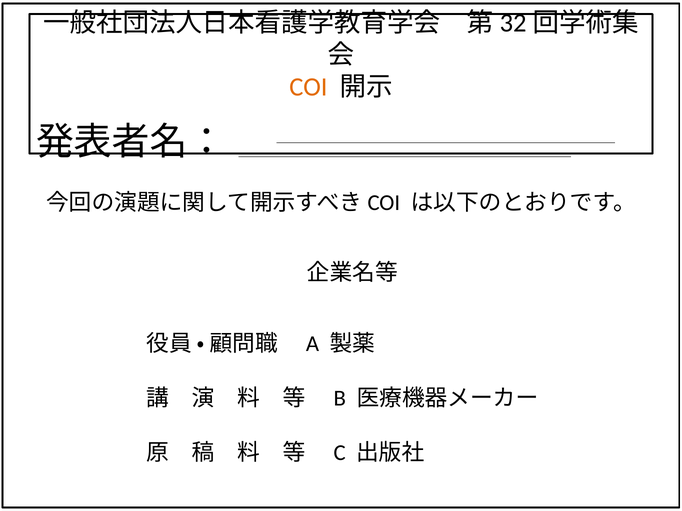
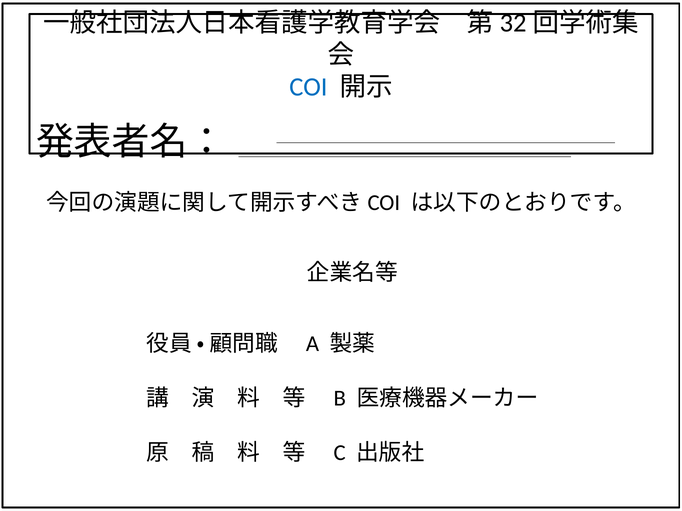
COI colour: orange -> blue (308, 87)
